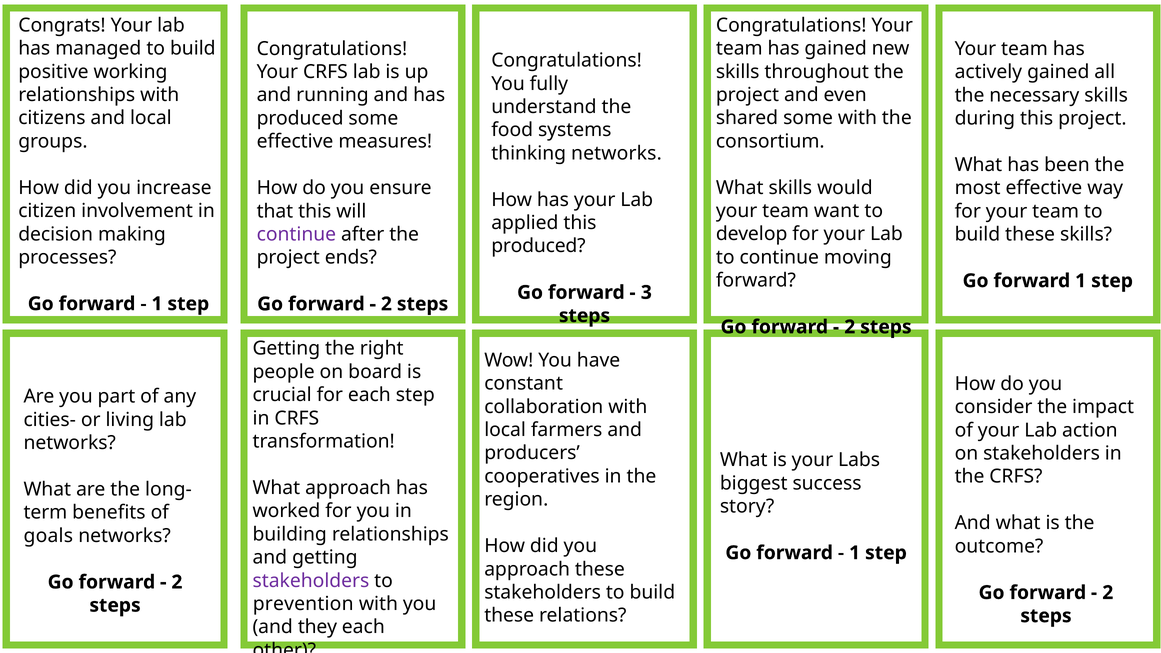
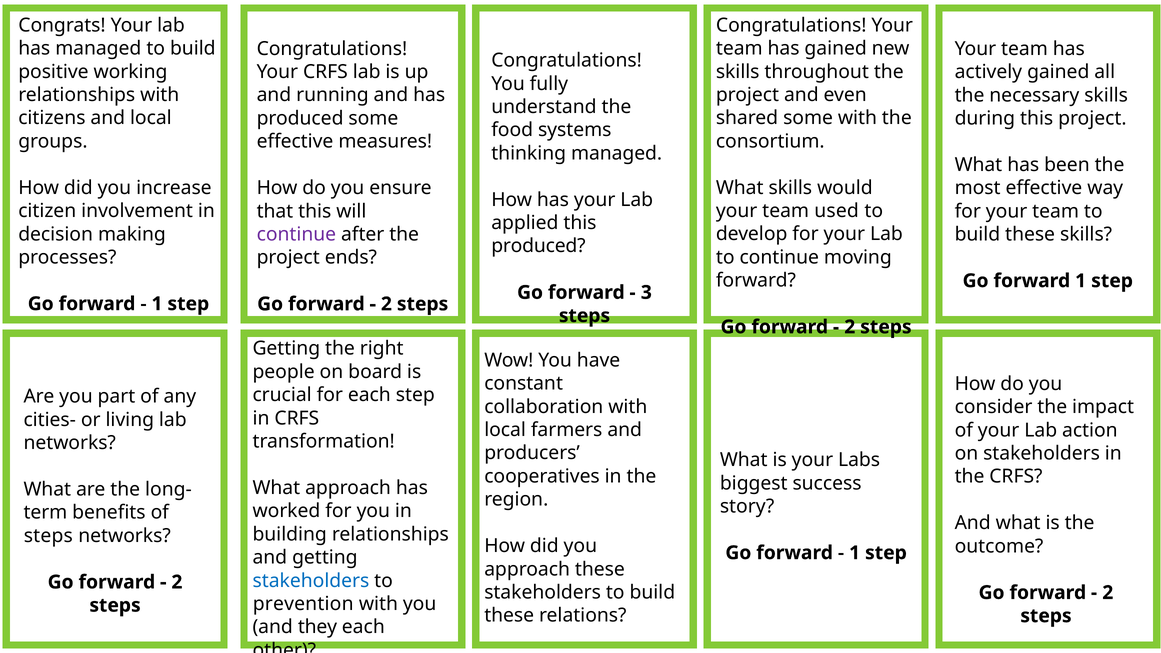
thinking networks: networks -> managed (617, 153)
want: want -> used (837, 211)
goals: goals -> steps (48, 536)
stakeholders colour: purple -> blue (311, 581)
